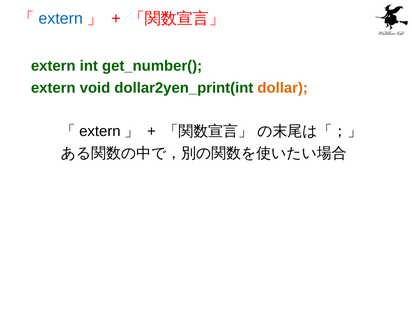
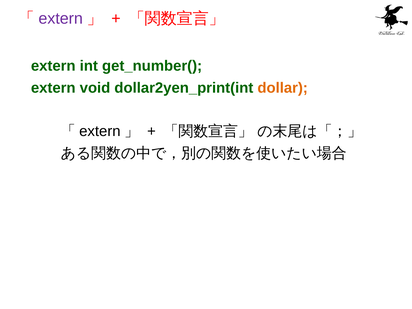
extern colour: blue -> purple (61, 18)
